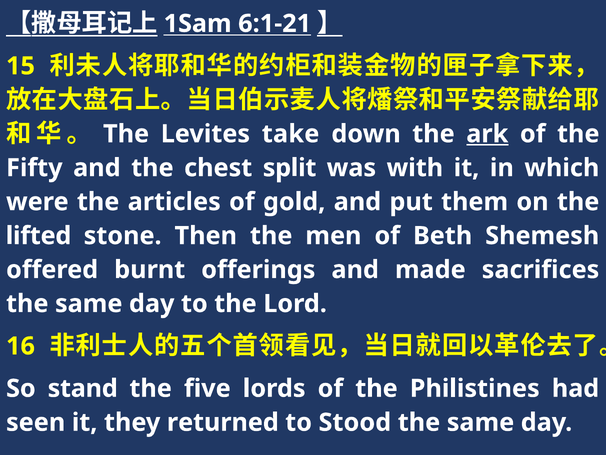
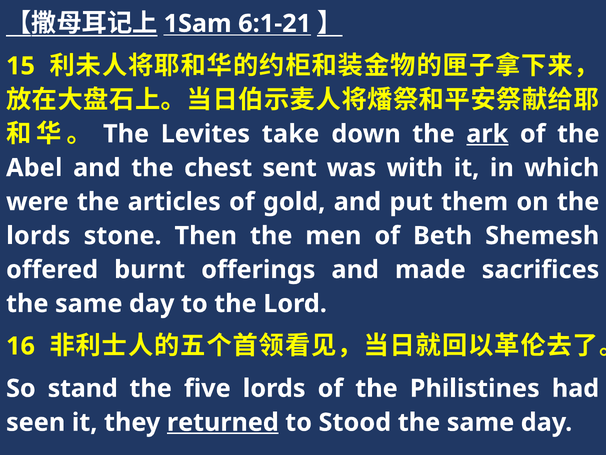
Fifty: Fifty -> Abel (34, 168)
split: split -> sent (290, 168)
lifted: lifted -> lords (38, 236)
returned underline: none -> present (223, 422)
